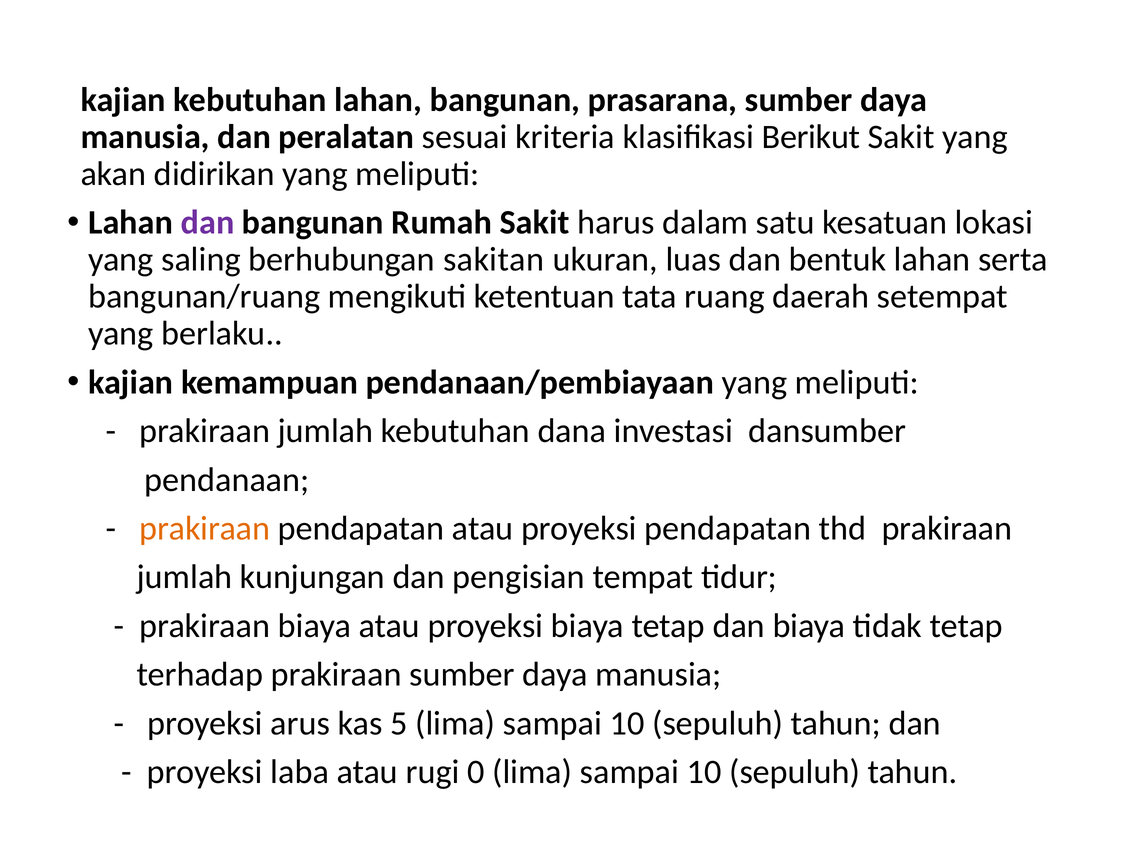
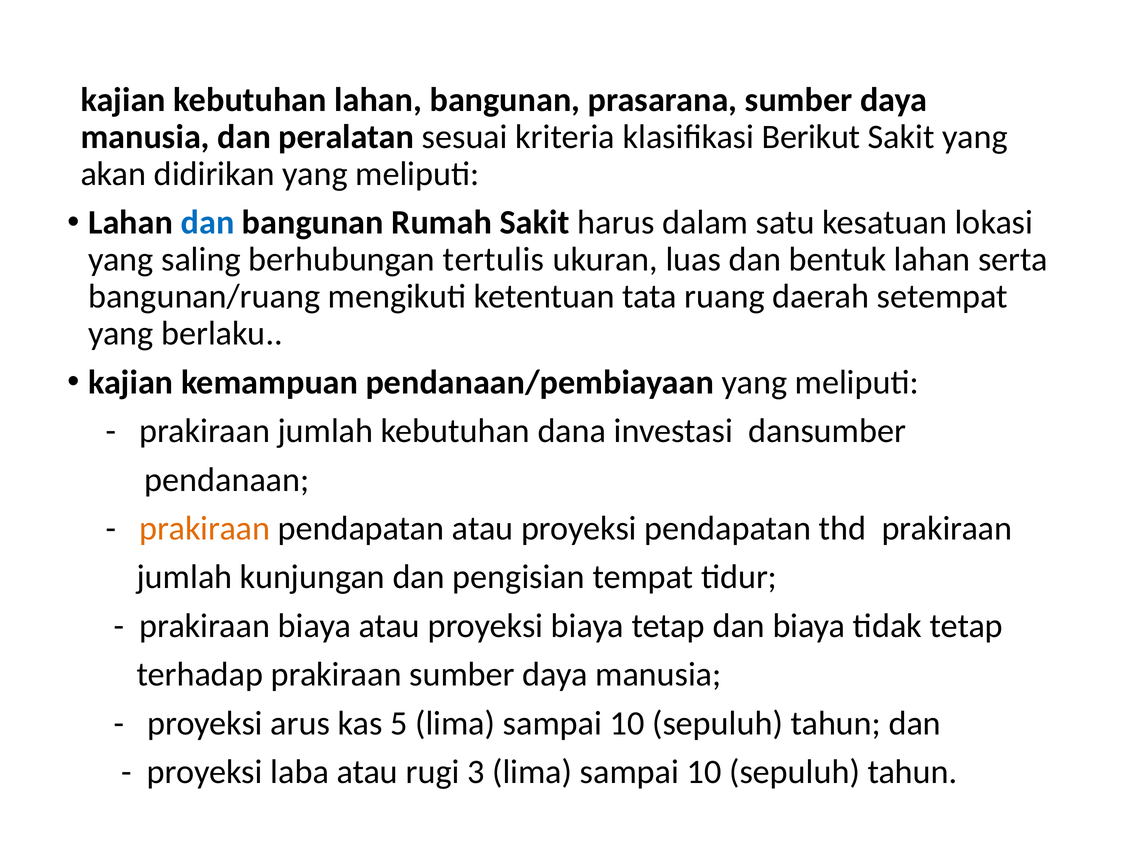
dan colour: purple -> blue (208, 223)
sakitan: sakitan -> tertulis (494, 260)
0: 0 -> 3 (476, 772)
